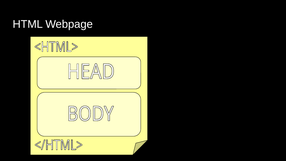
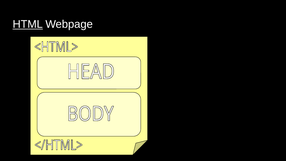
HTML underline: none -> present (28, 24)
